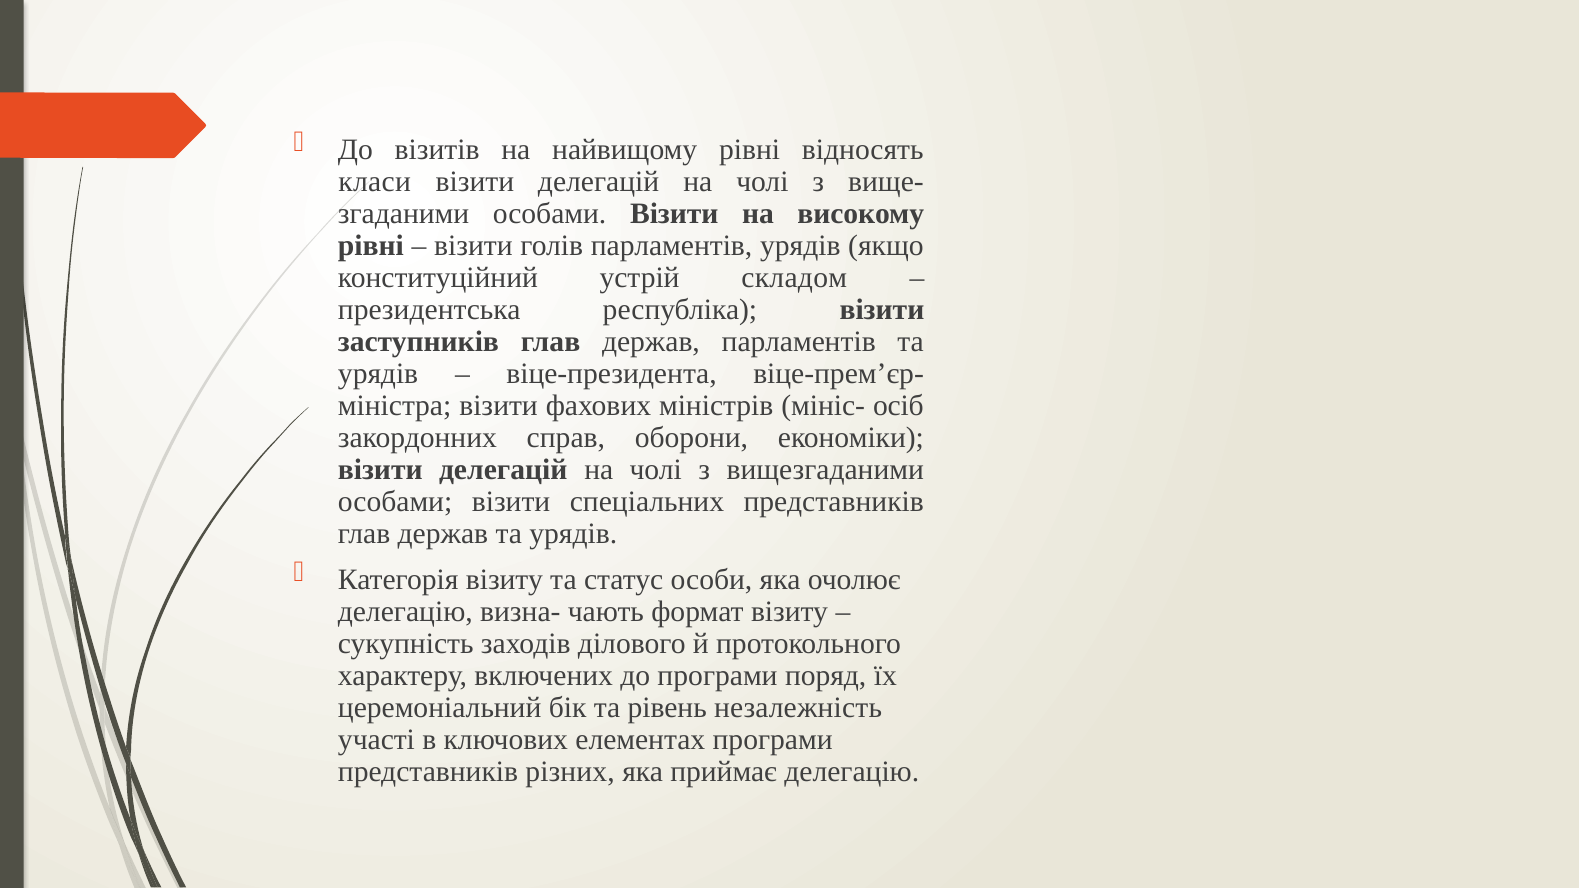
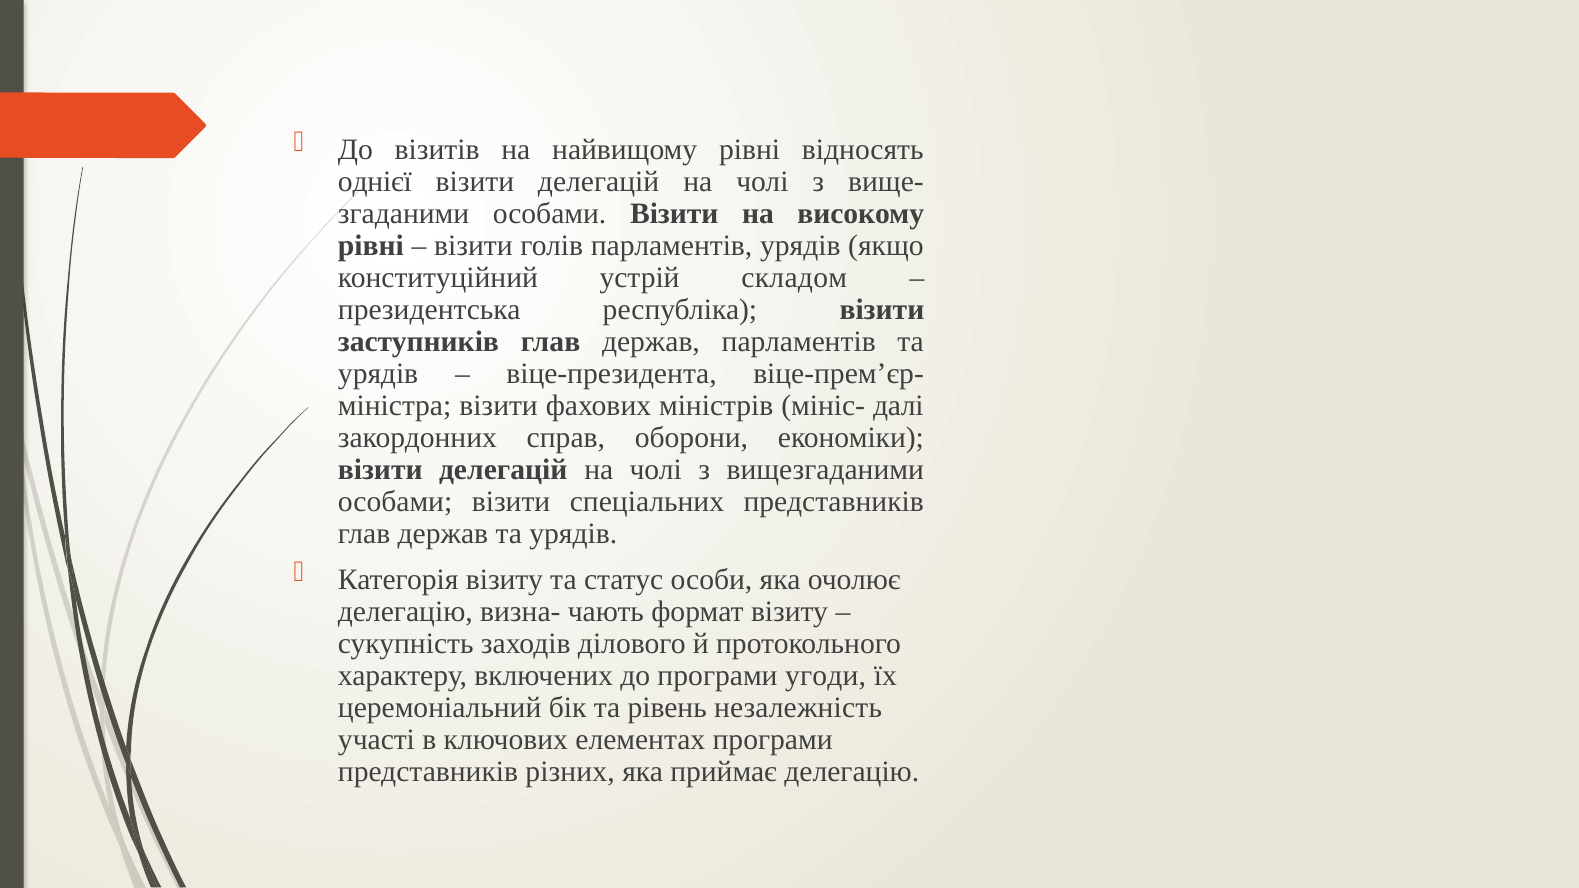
класи: класи -> однієї (375, 182)
осіб: осіб -> далі (898, 406)
поряд: поряд -> угоди (826, 676)
